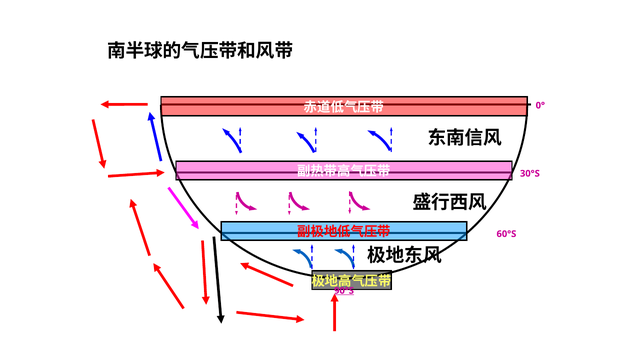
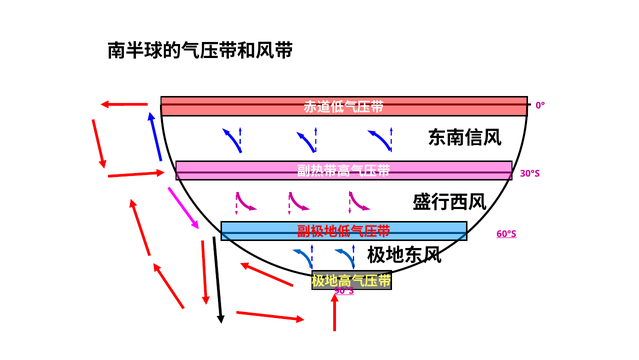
60°S underline: none -> present (506, 234)
